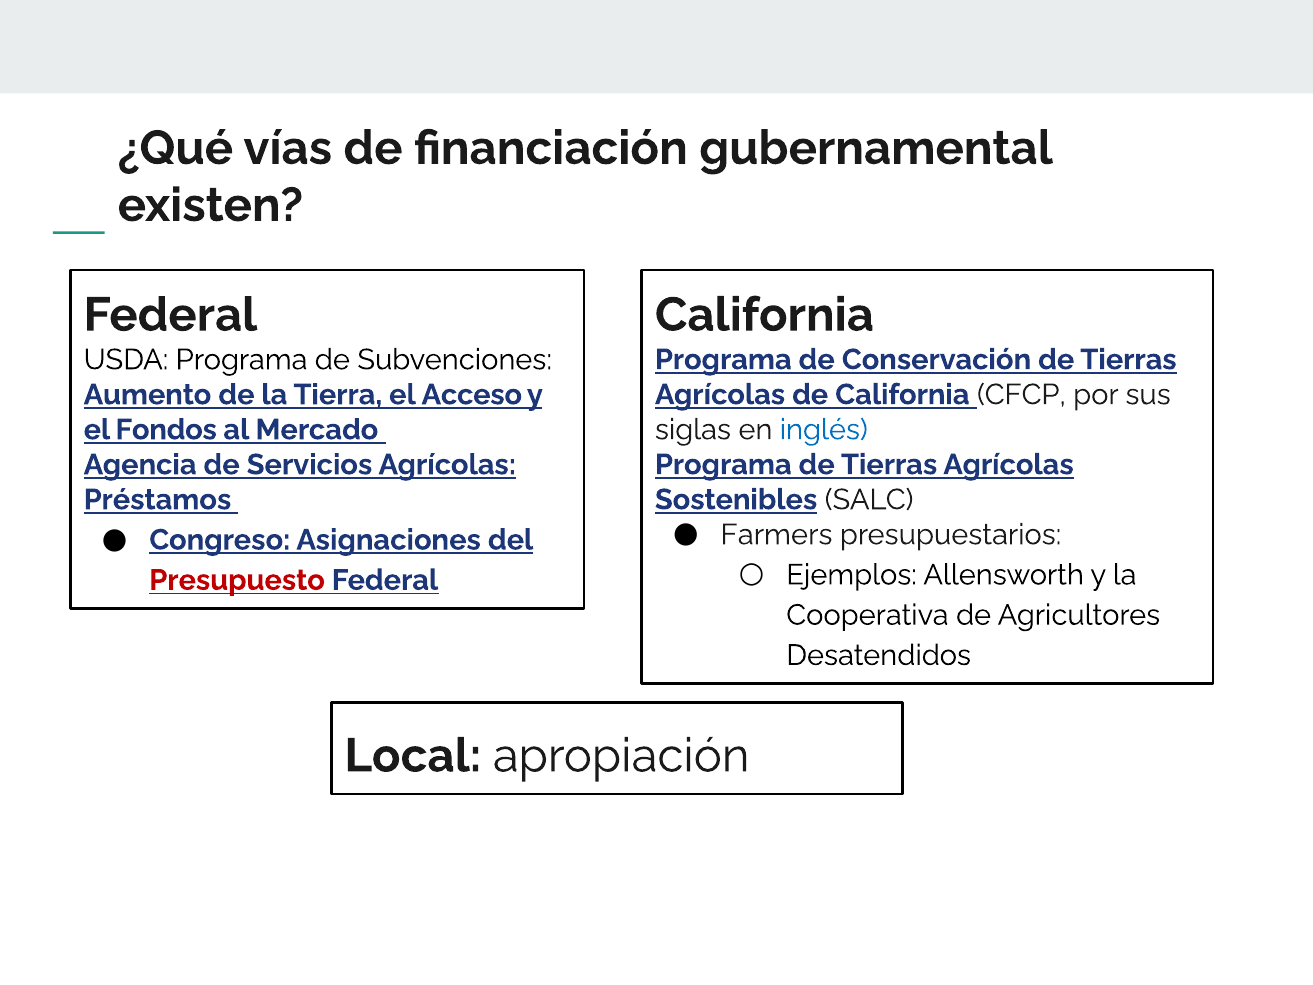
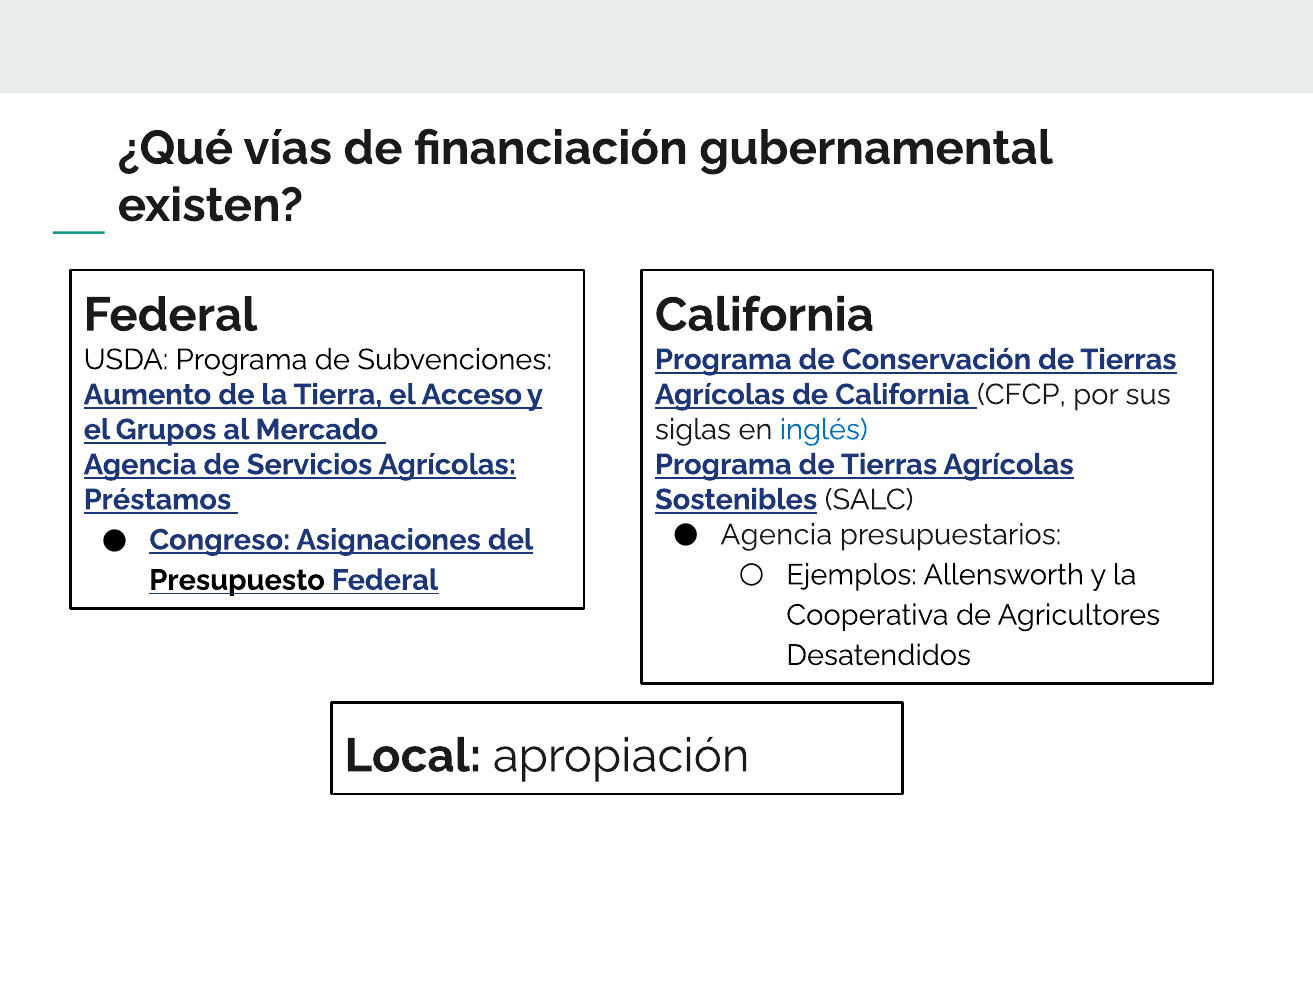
Fondos: Fondos -> Grupos (166, 430)
Farmers: Farmers -> Agencia (776, 534)
Presupuesto colour: red -> black (237, 580)
